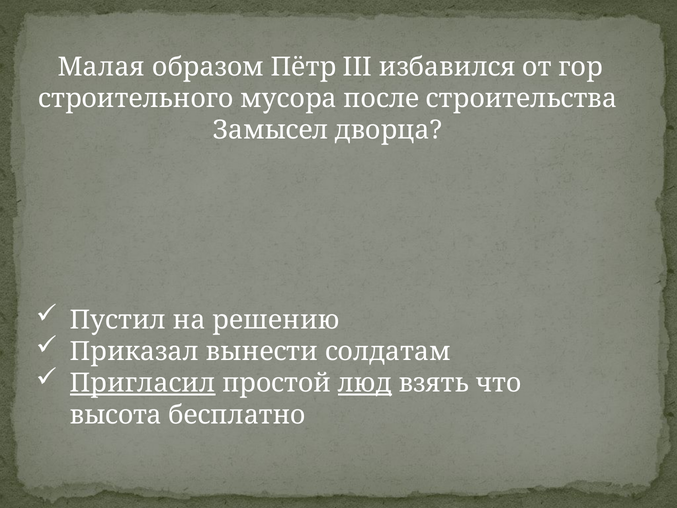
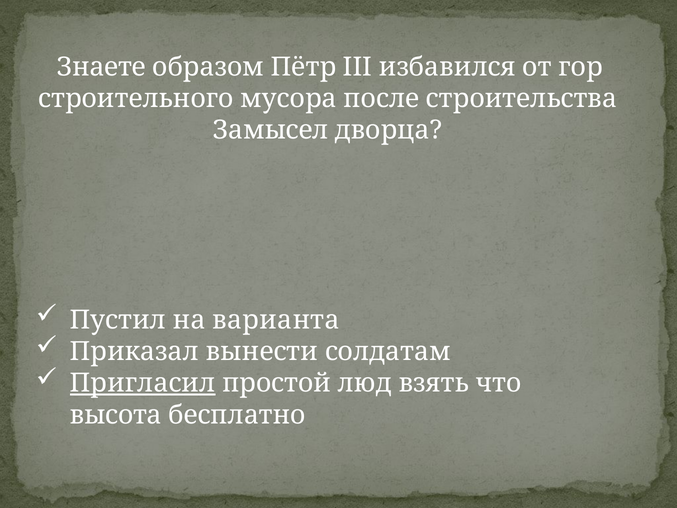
Малая: Малая -> Знаете (102, 67)
решению: решению -> варианта (276, 320)
люд underline: present -> none (365, 383)
